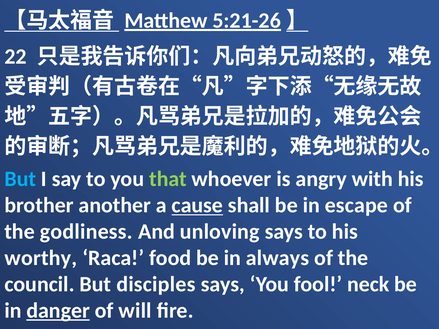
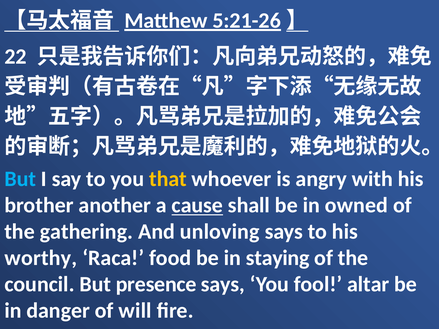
that colour: light green -> yellow (168, 179)
escape: escape -> owned (356, 206)
godliness: godliness -> gathering (86, 232)
always: always -> staying (278, 258)
disciples: disciples -> presence (156, 285)
neck: neck -> altar (368, 285)
danger underline: present -> none (58, 311)
